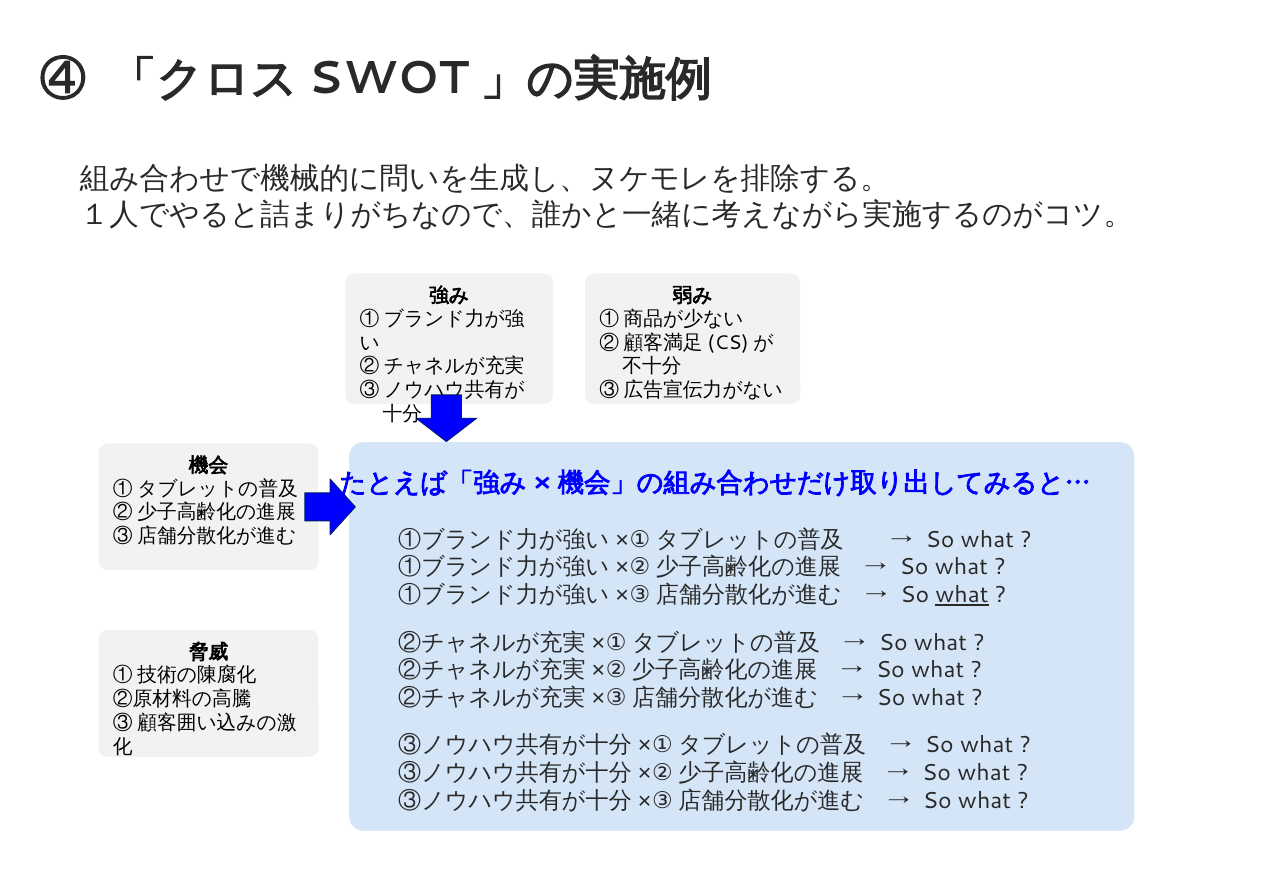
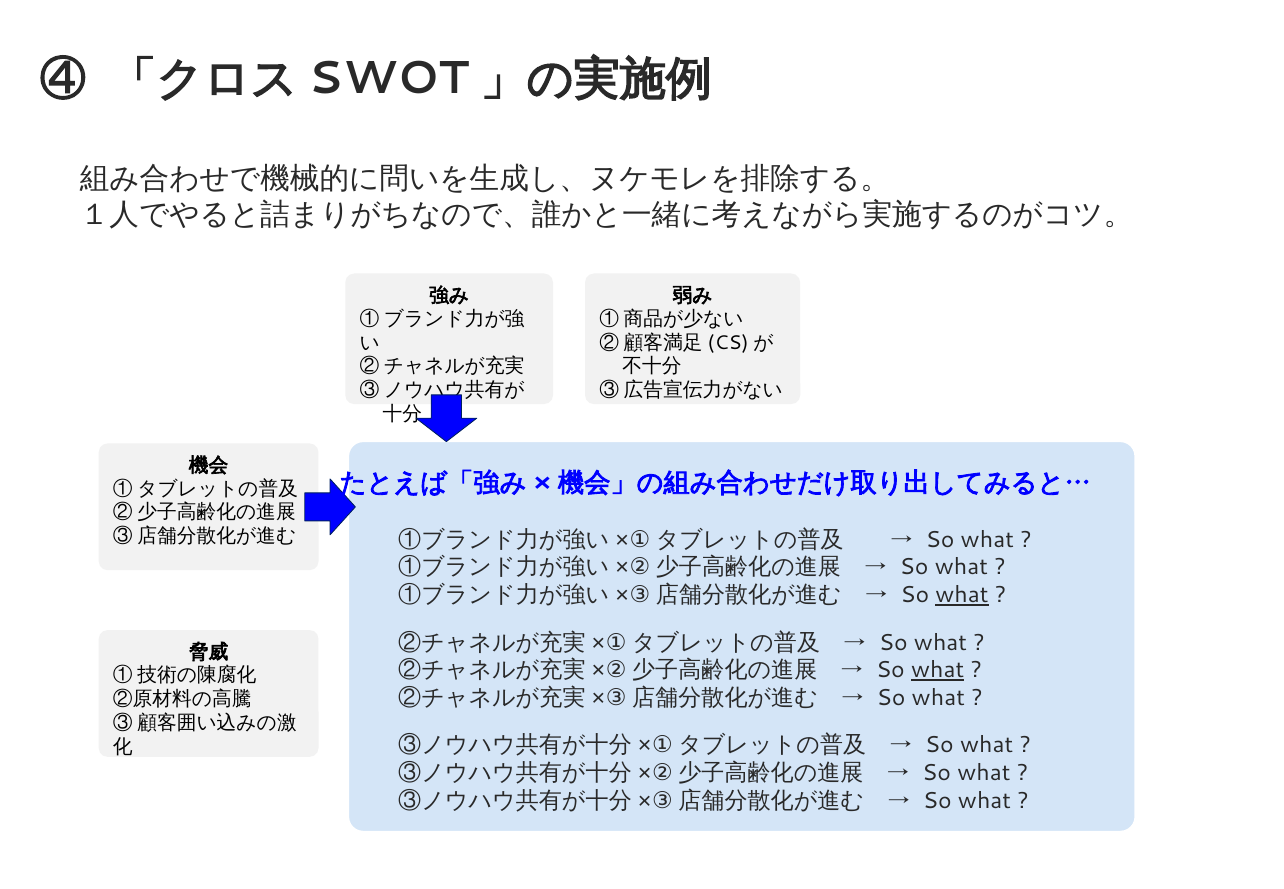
what underline: none -> present (938, 670)
